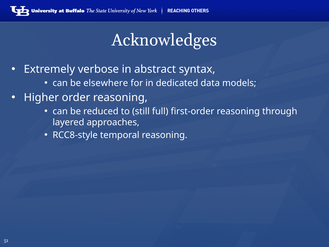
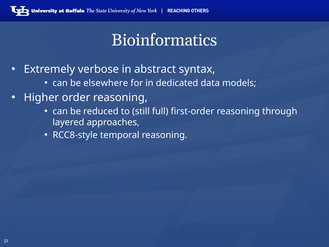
Acknowledges: Acknowledges -> Bioinformatics (165, 40)
